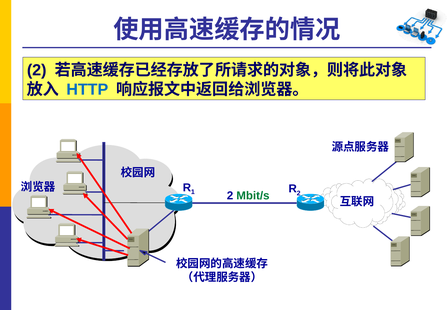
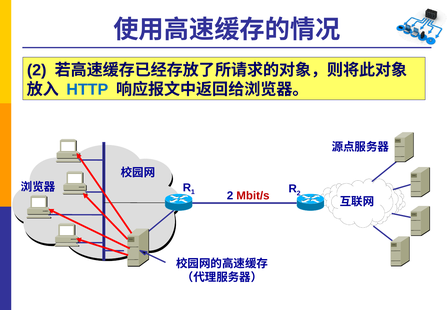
Mbit/s colour: green -> red (253, 195)
